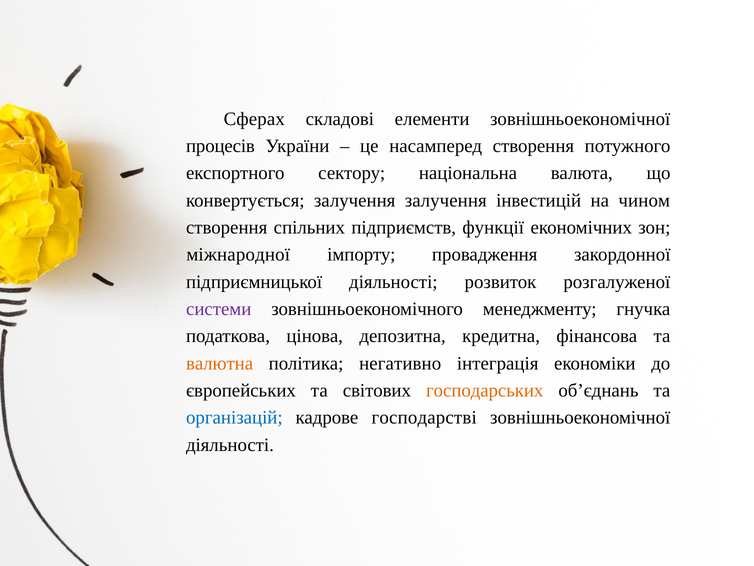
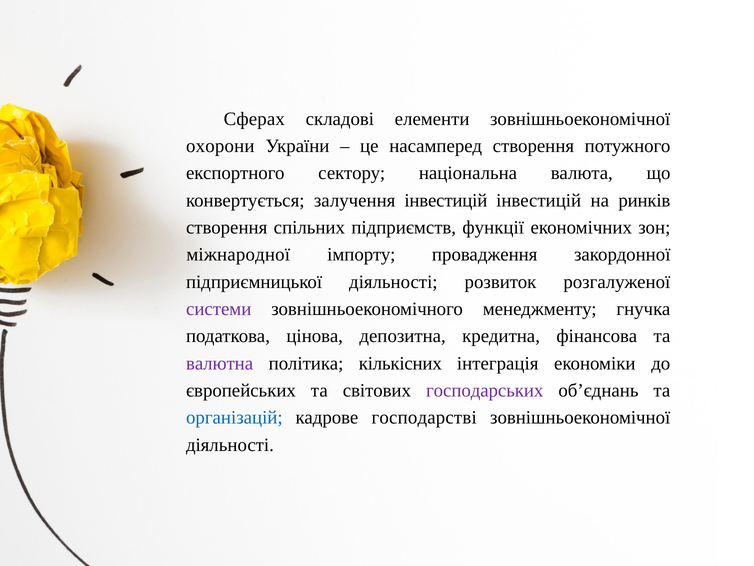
процесів: процесів -> охорони (220, 146)
залучення залучення: залучення -> інвестицій (446, 200)
чином: чином -> ринків (644, 200)
валютна colour: orange -> purple (220, 363)
негативно: негативно -> кількісних (400, 363)
господарських colour: orange -> purple (485, 390)
